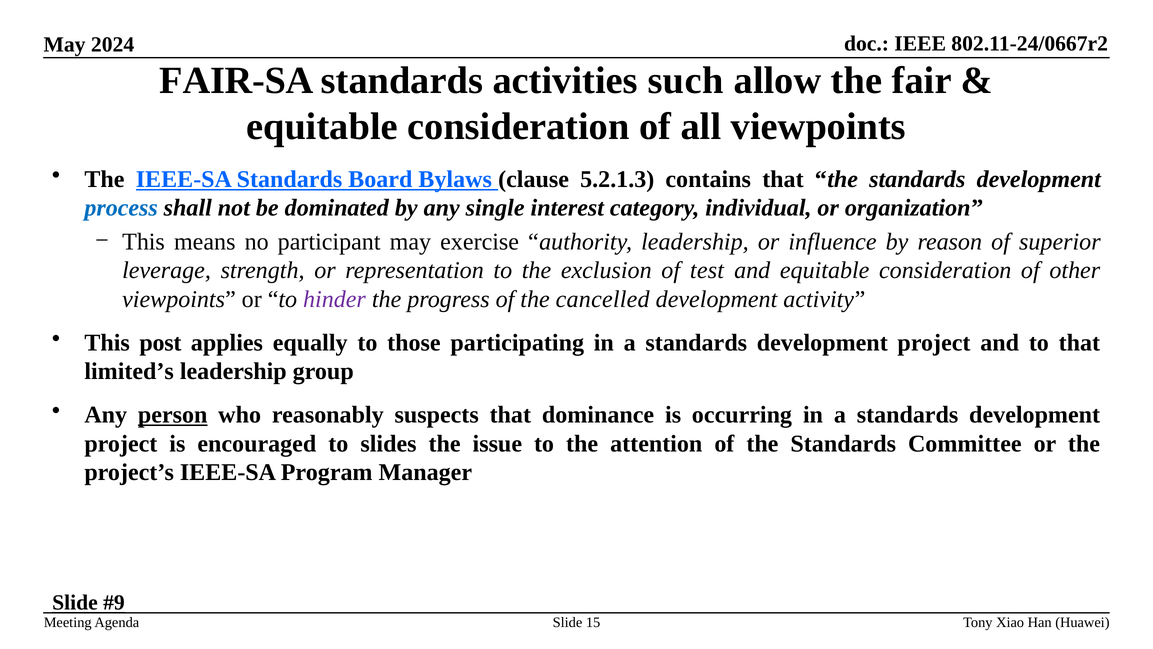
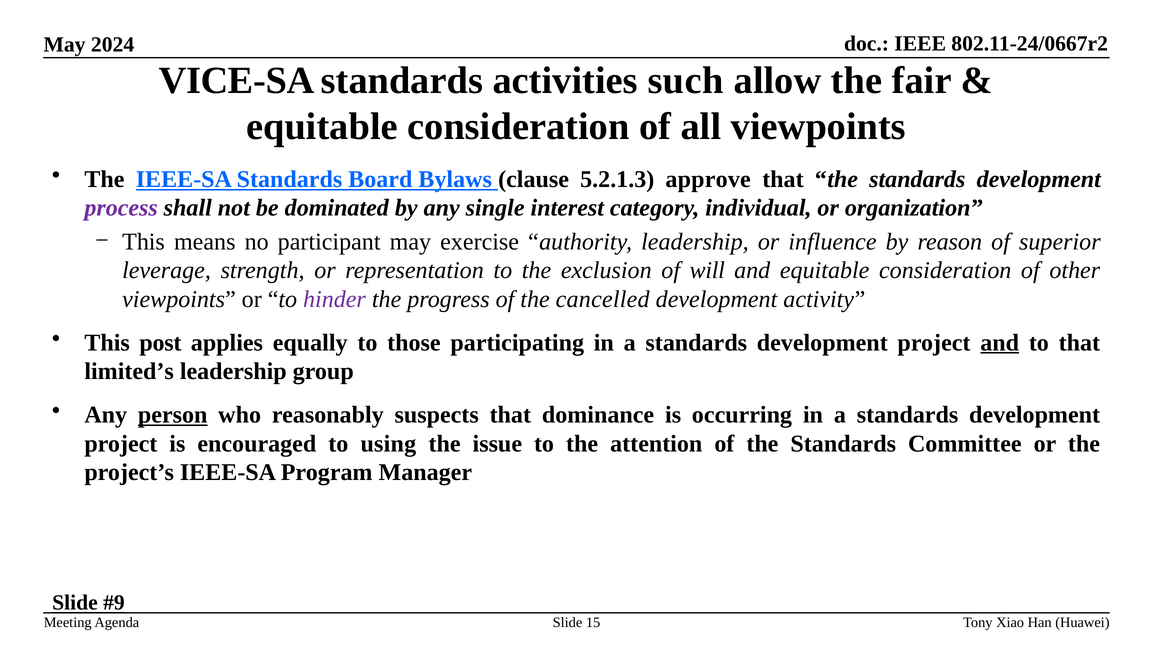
FAIR-SA: FAIR-SA -> VICE-SA (237, 80)
contains: contains -> approve (708, 179)
process colour: blue -> purple (121, 208)
test: test -> will (707, 270)
and underline: none -> present (1000, 342)
slides: slides -> using (388, 443)
